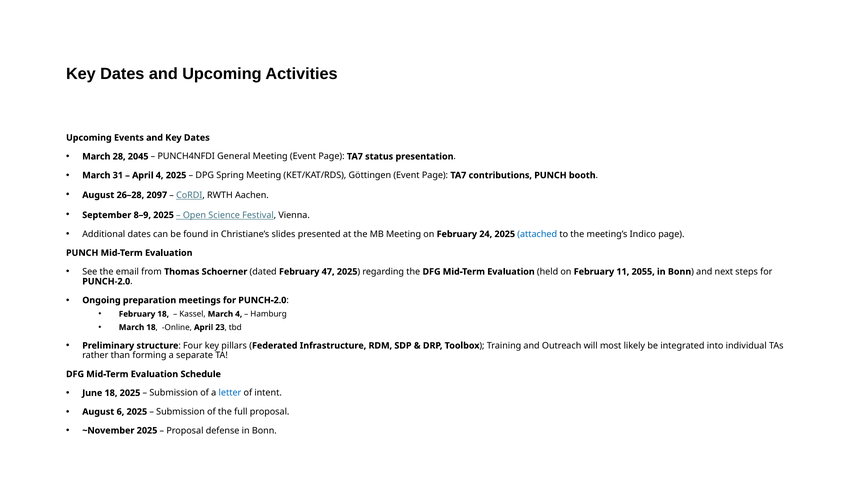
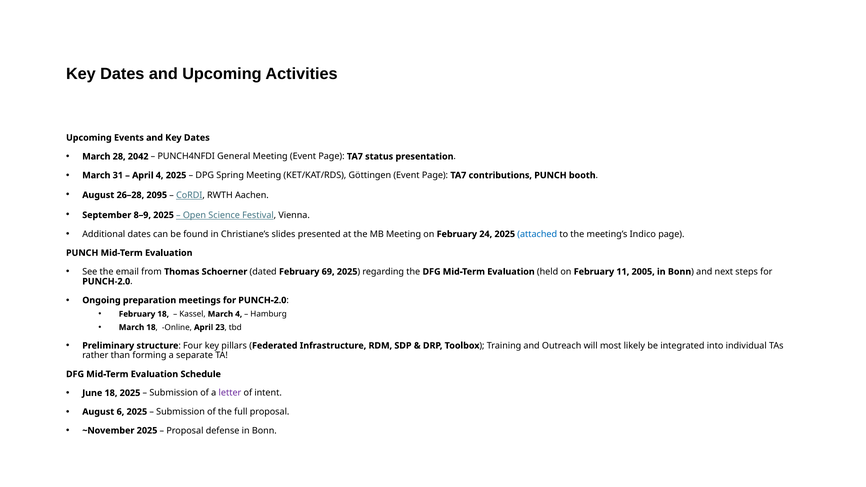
2045: 2045 -> 2042 (138, 157)
2097: 2097 -> 2095 (157, 195)
47: 47 -> 69 (328, 272)
2055: 2055 -> 2005 (643, 272)
letter colour: blue -> purple (230, 393)
